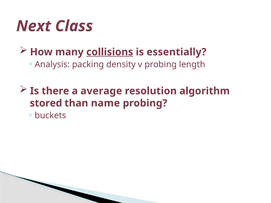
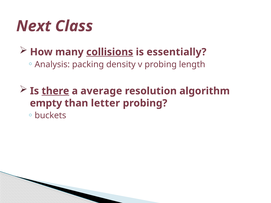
there underline: none -> present (55, 91)
stored: stored -> empty (46, 103)
name: name -> letter (105, 103)
